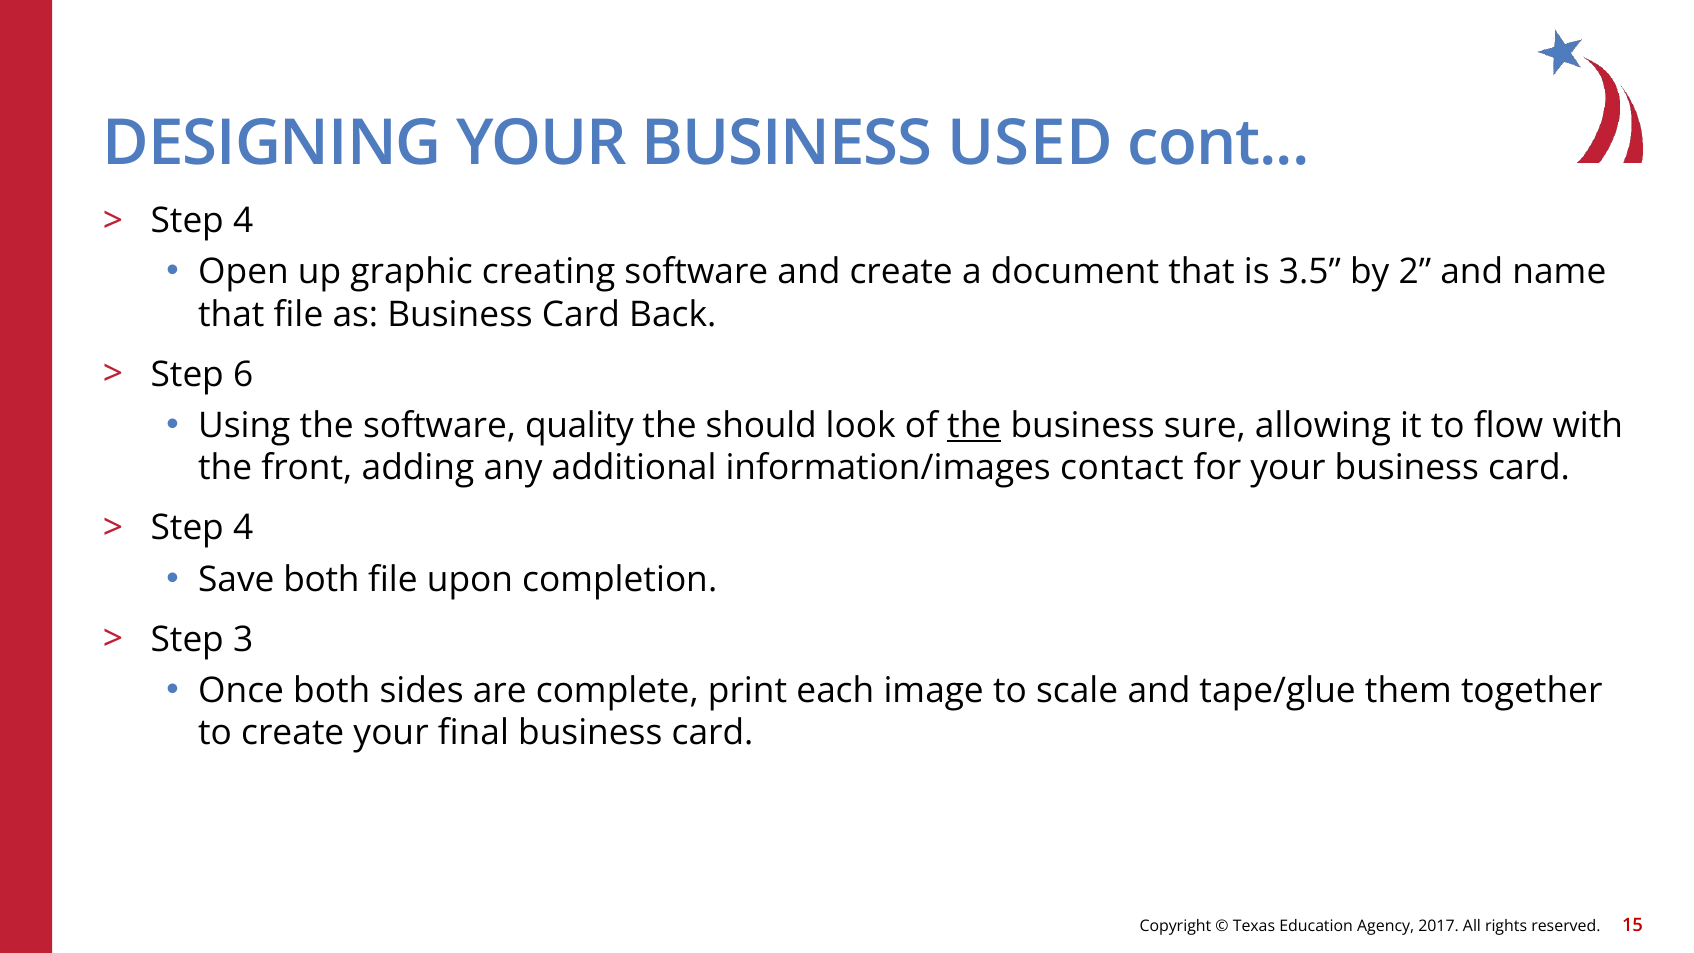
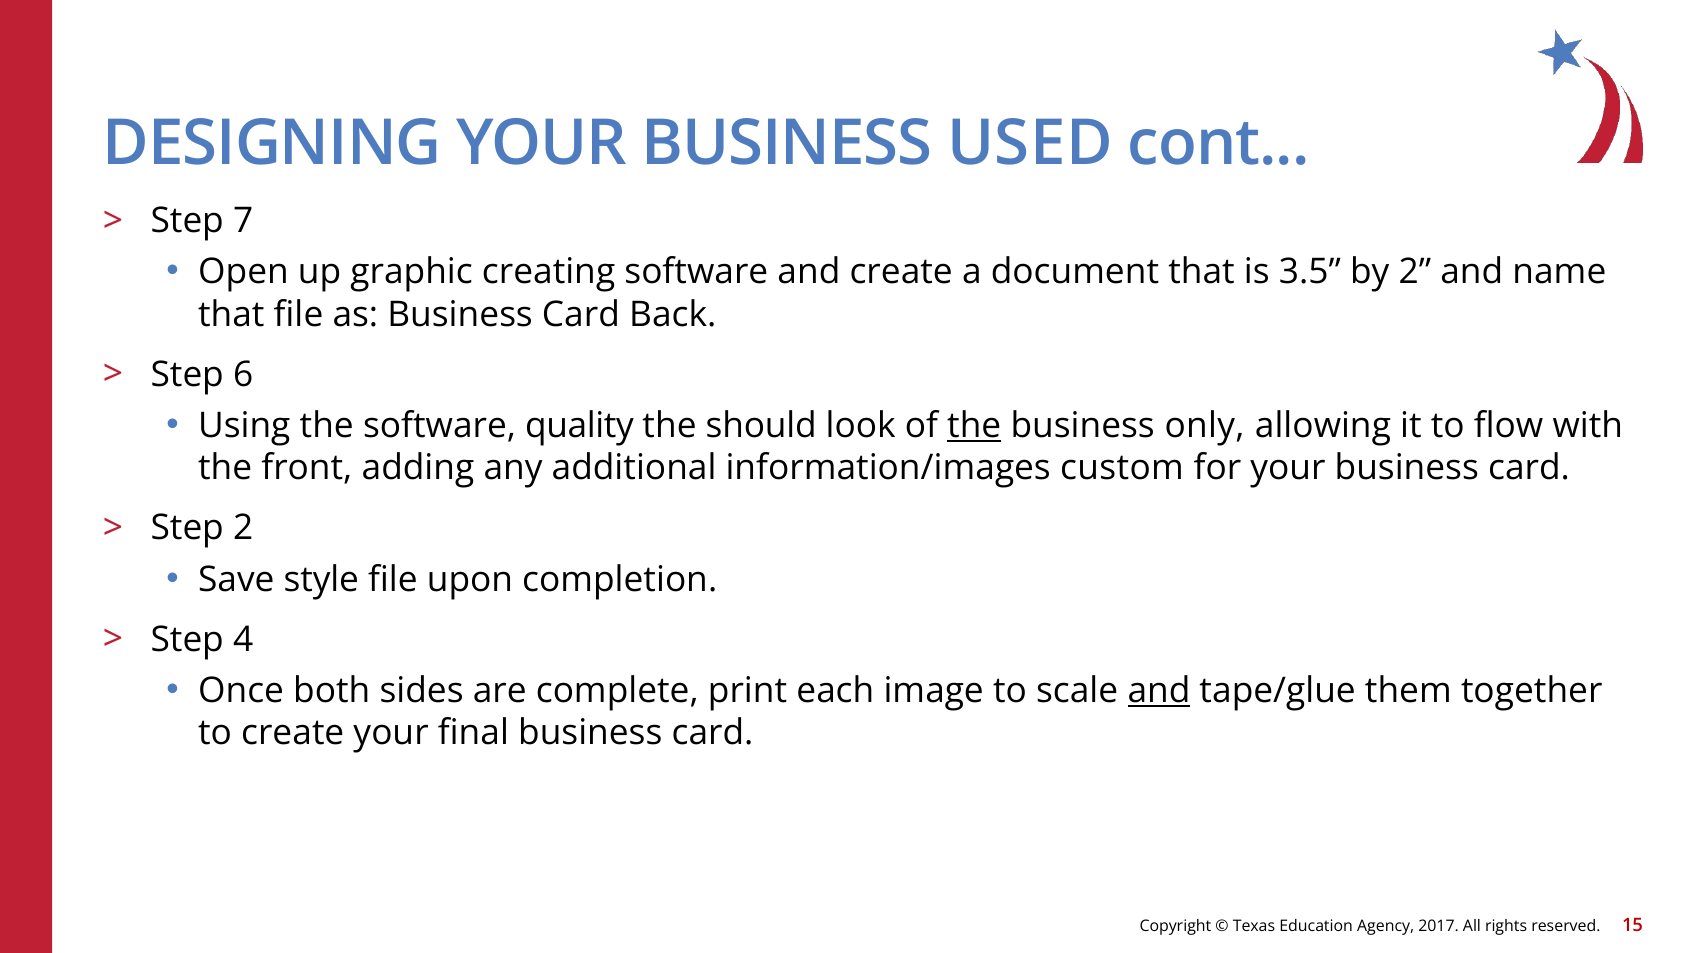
4: 4 -> 7 (243, 221)
sure: sure -> only (1205, 426)
contact: contact -> custom (1122, 468)
4: 4 -> 2 (243, 528)
Save both: both -> style (321, 579)
3: 3 -> 4 (243, 639)
and underline: none -> present (1159, 691)
